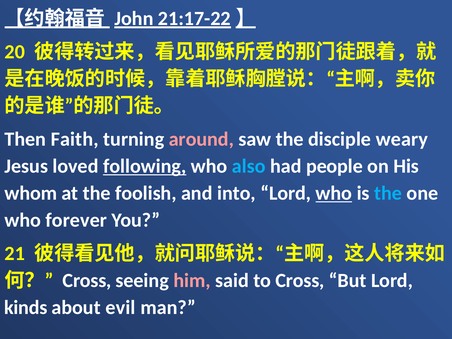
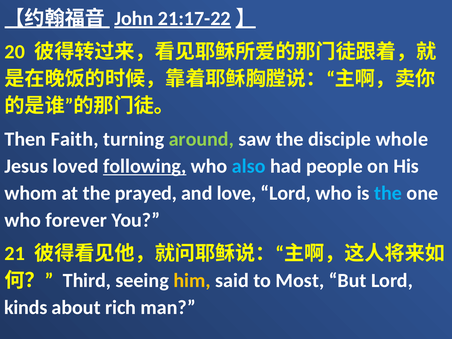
around colour: pink -> light green (201, 139)
weary: weary -> whole (402, 139)
foolish: foolish -> prayed (146, 193)
into: into -> love (237, 193)
who underline: present -> none (334, 193)
Cross: Cross -> Third (87, 280)
him colour: pink -> yellow (192, 280)
to Cross: Cross -> Most (300, 280)
evil: evil -> rich (121, 307)
